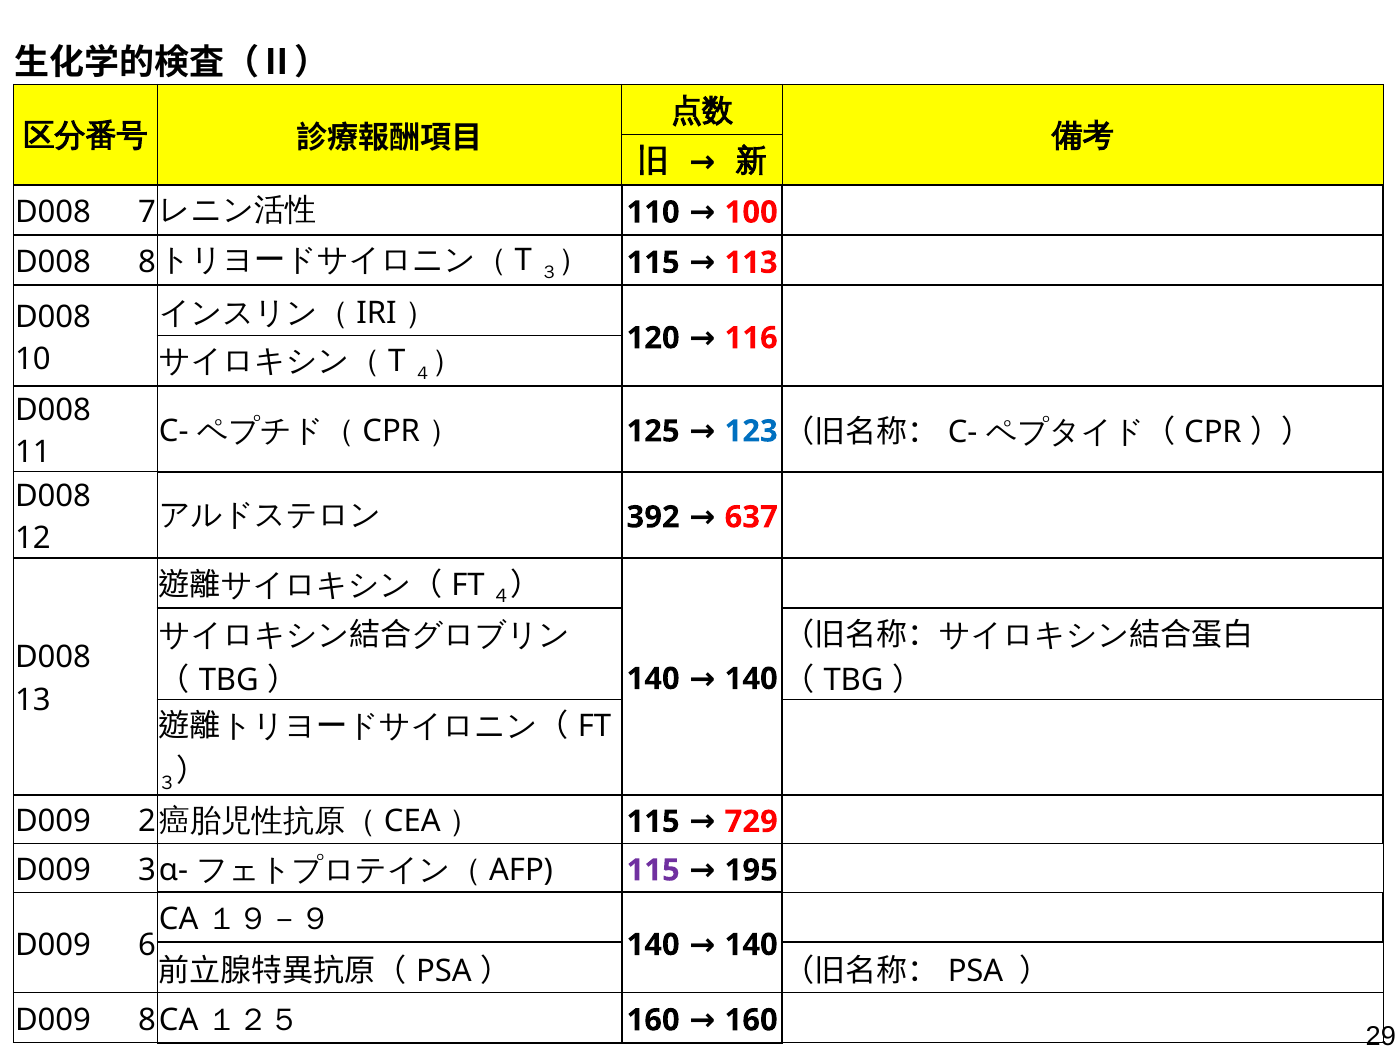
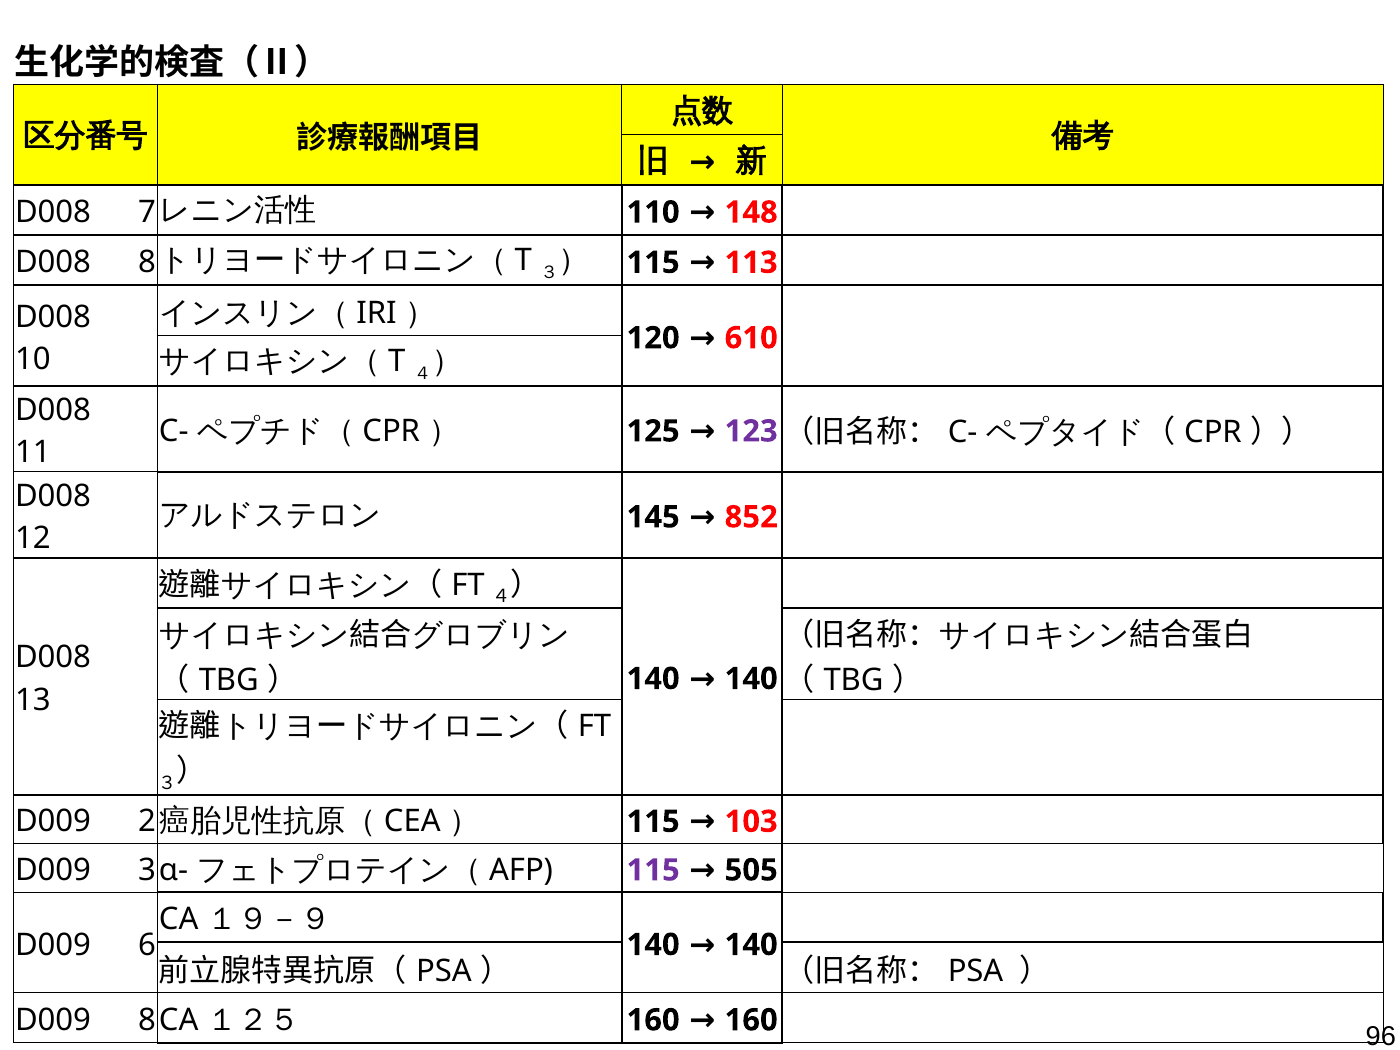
100: 100 -> 148 (751, 212)
116: 116 -> 610 (751, 338)
123 colour: blue -> purple (751, 431)
392: 392 -> 145 (653, 517)
637: 637 -> 852 (751, 517)
729: 729 -> 103 (751, 822)
195: 195 -> 505 (751, 870)
29: 29 -> 96 (1381, 1037)
